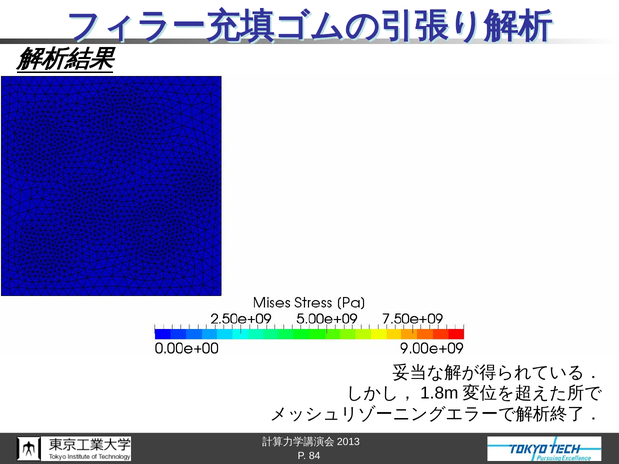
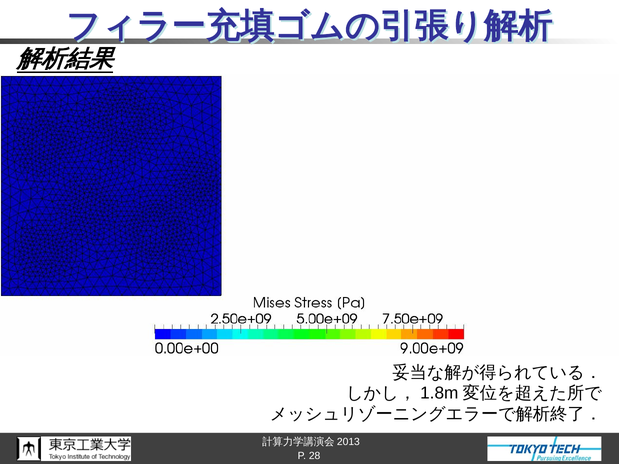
84: 84 -> 28 (315, 456)
